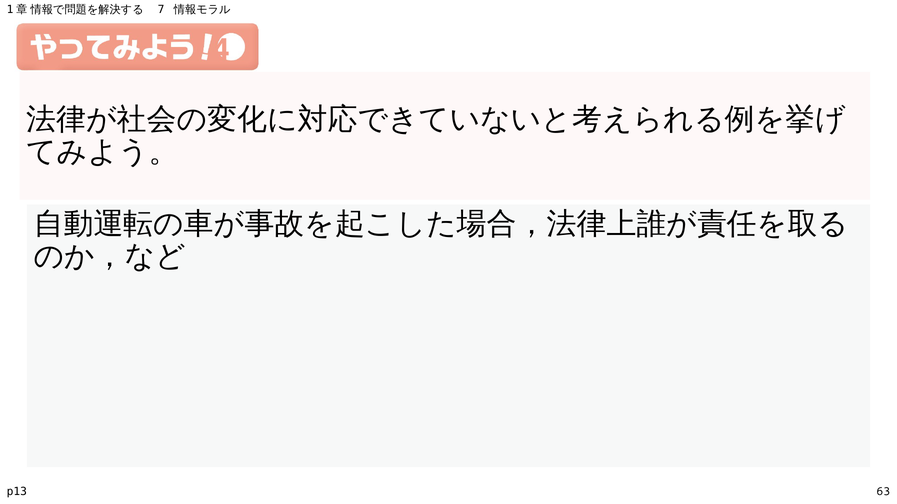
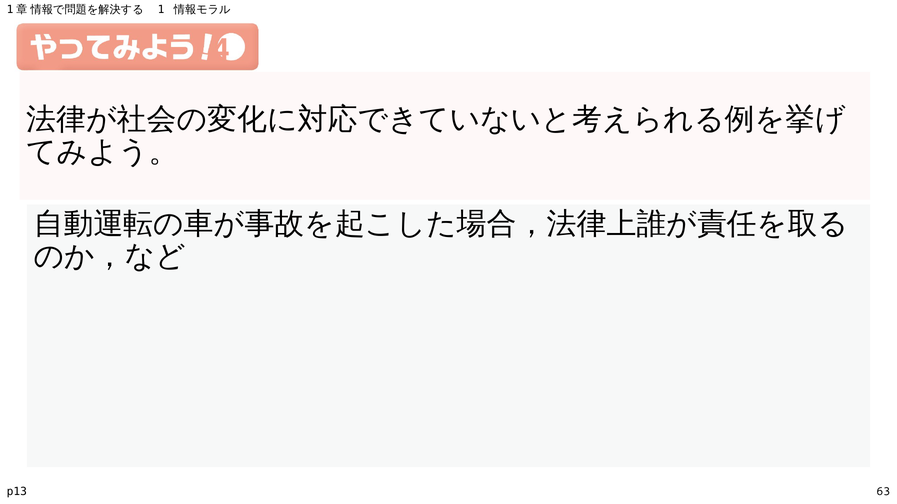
7: 7 -> 1 (161, 9)
